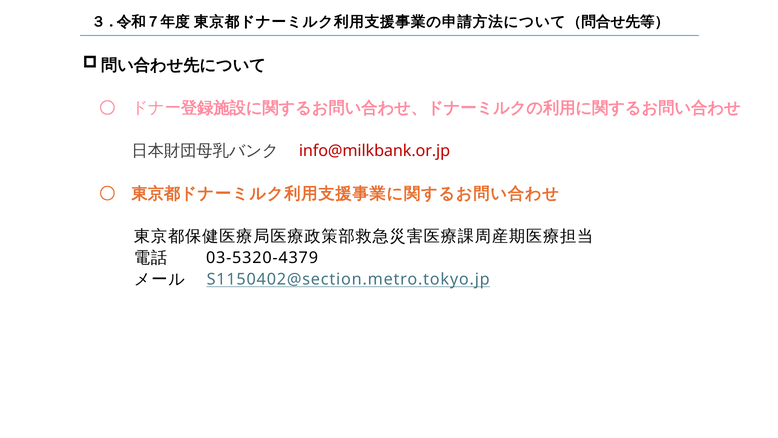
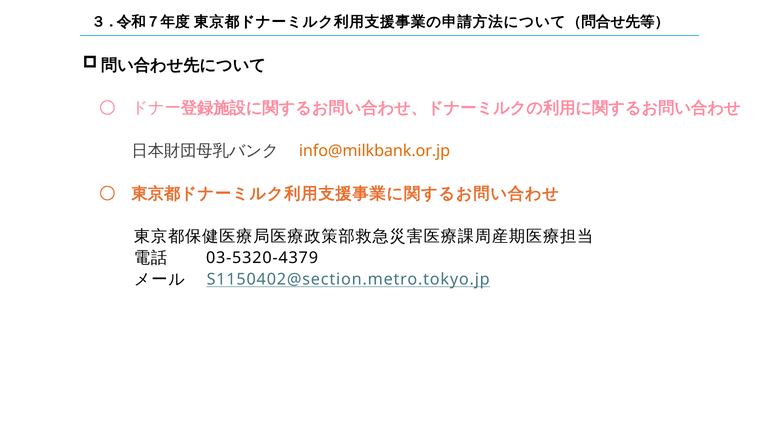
info@milkbank.or.jp colour: red -> orange (375, 151)
